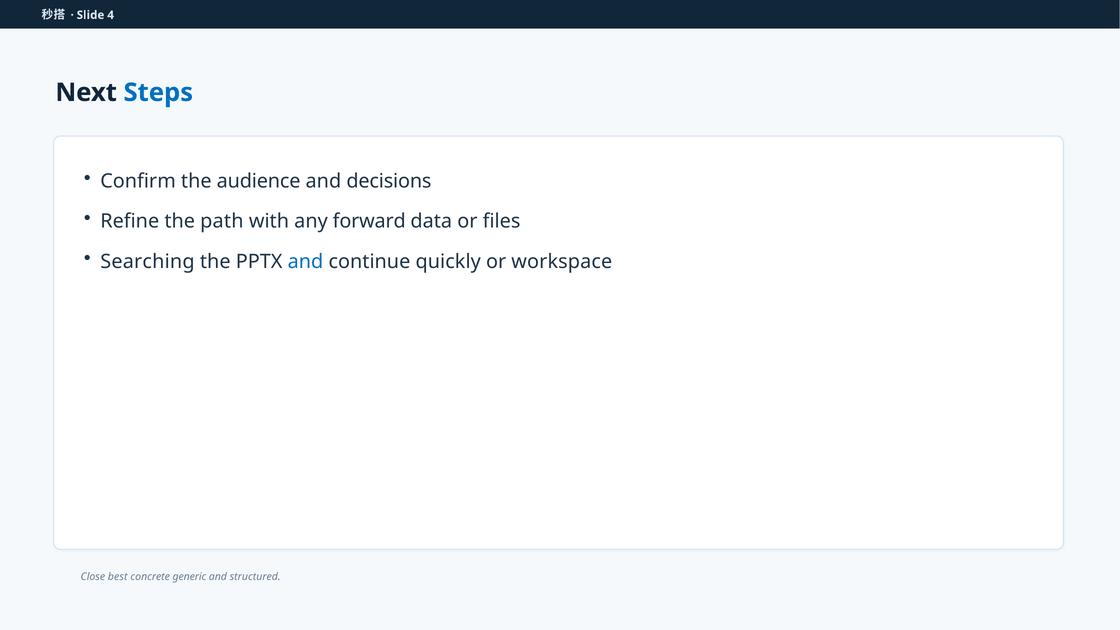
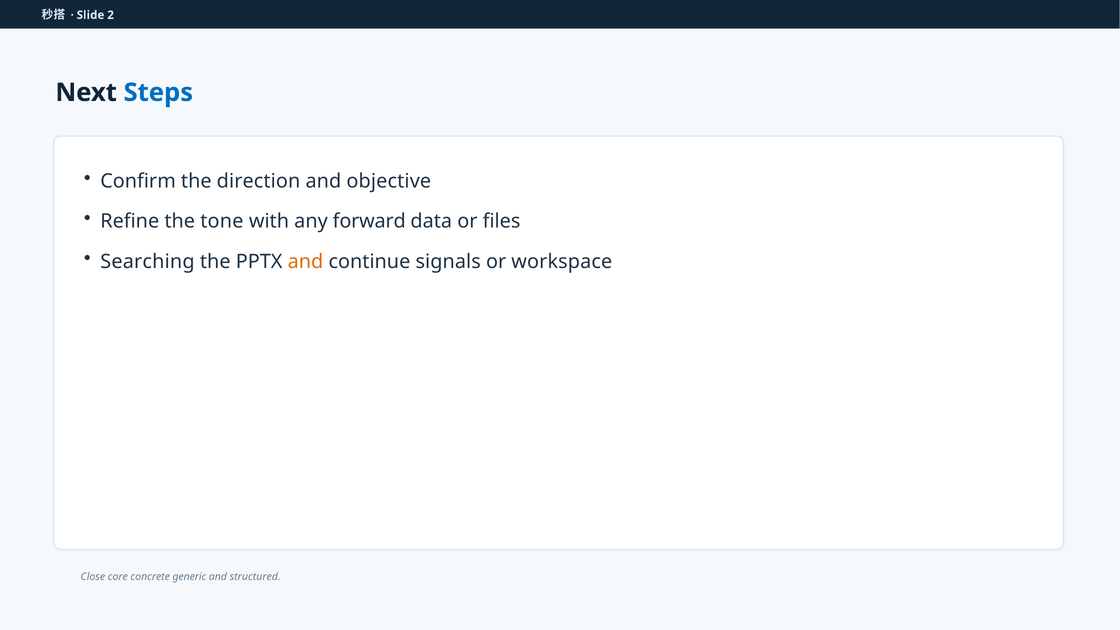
4: 4 -> 2 (111, 15)
audience: audience -> direction (259, 181)
decisions: decisions -> objective (389, 181)
path: path -> tone (222, 221)
and colour: blue -> orange (305, 262)
quickly: quickly -> signals (448, 262)
best: best -> core (118, 577)
